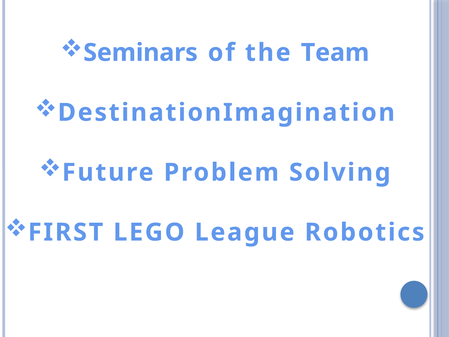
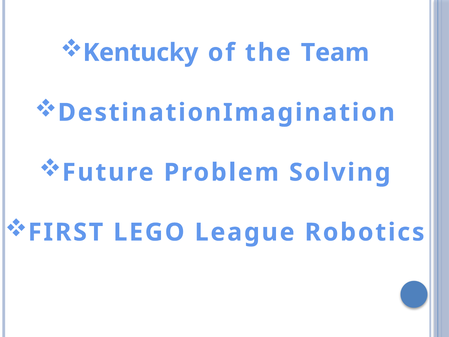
Seminars: Seminars -> Kentucky (141, 53)
